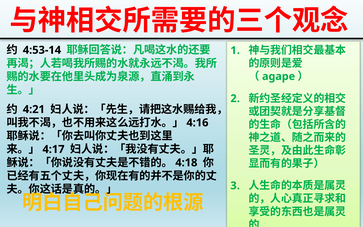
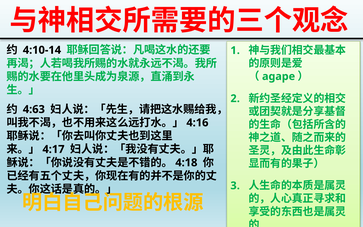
4:53-14: 4:53-14 -> 4:10-14 (42, 50)
4:21: 4:21 -> 4:63 (34, 109)
